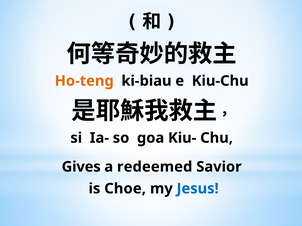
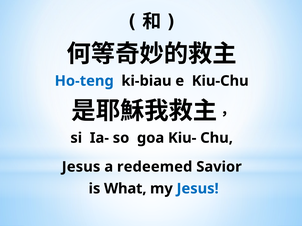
Ho-teng colour: orange -> blue (84, 81)
Gives: Gives -> Jesus (81, 167)
Choe: Choe -> What (125, 189)
